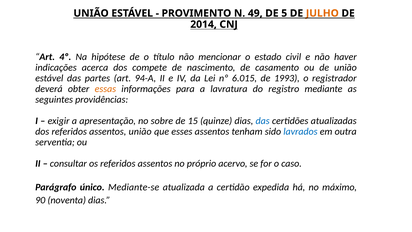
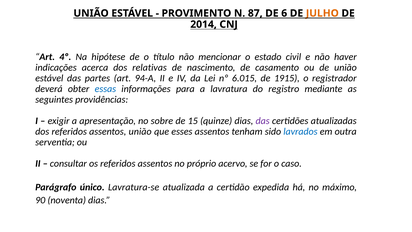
49: 49 -> 87 (255, 13)
5: 5 -> 6 (284, 13)
compete: compete -> relativas (150, 67)
1993: 1993 -> 1915 (287, 78)
essas colour: orange -> blue (105, 89)
das colour: blue -> purple (263, 121)
Mediante-se: Mediante-se -> Lavratura-se (134, 187)
